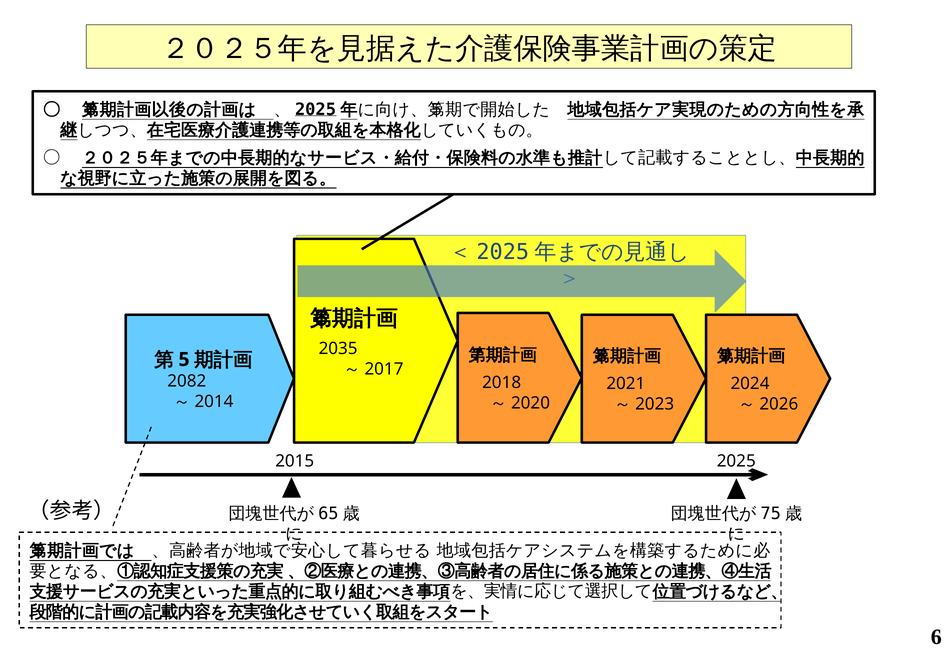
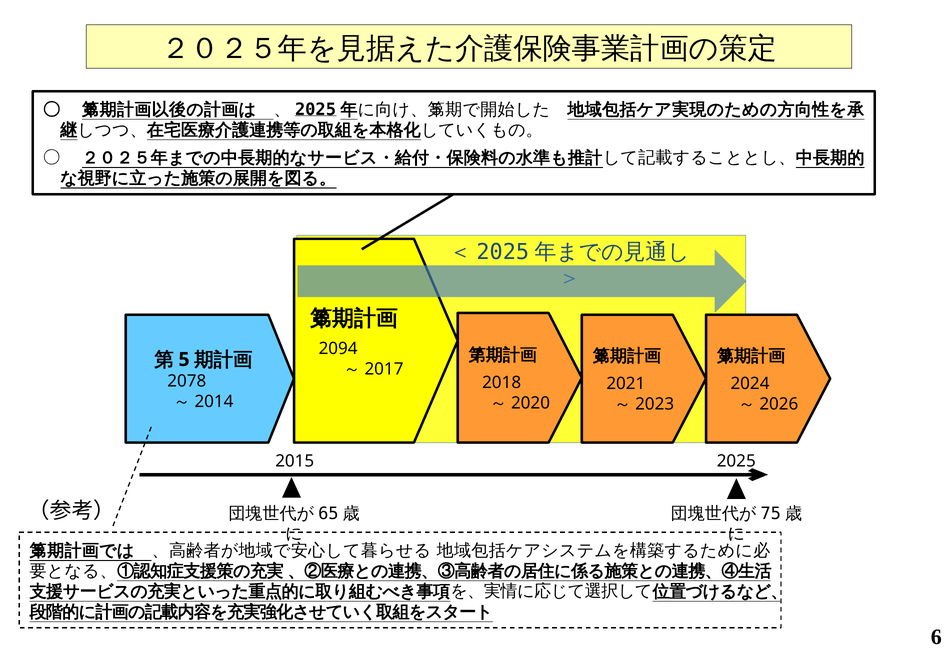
2035: 2035 -> 2094 (338, 348)
2082: 2082 -> 2078 (187, 381)
